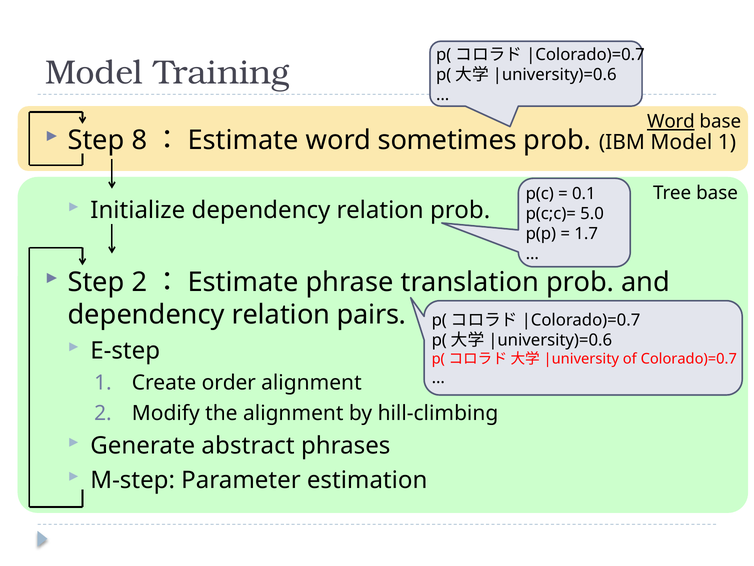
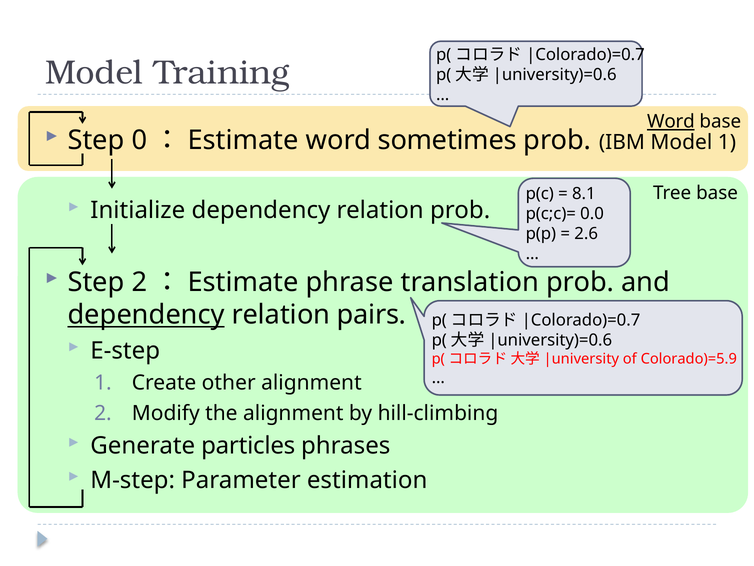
8: 8 -> 0 (139, 140)
0.1: 0.1 -> 8.1 (584, 193)
5.0: 5.0 -> 0.0 (592, 213)
1.7: 1.7 -> 2.6 (586, 234)
dependency underline: none -> present (146, 315)
Colorado)=0.7: Colorado)=0.7 -> Colorado)=5.9 (689, 359)
order: order -> other (229, 383)
abstract: abstract -> particles (248, 445)
